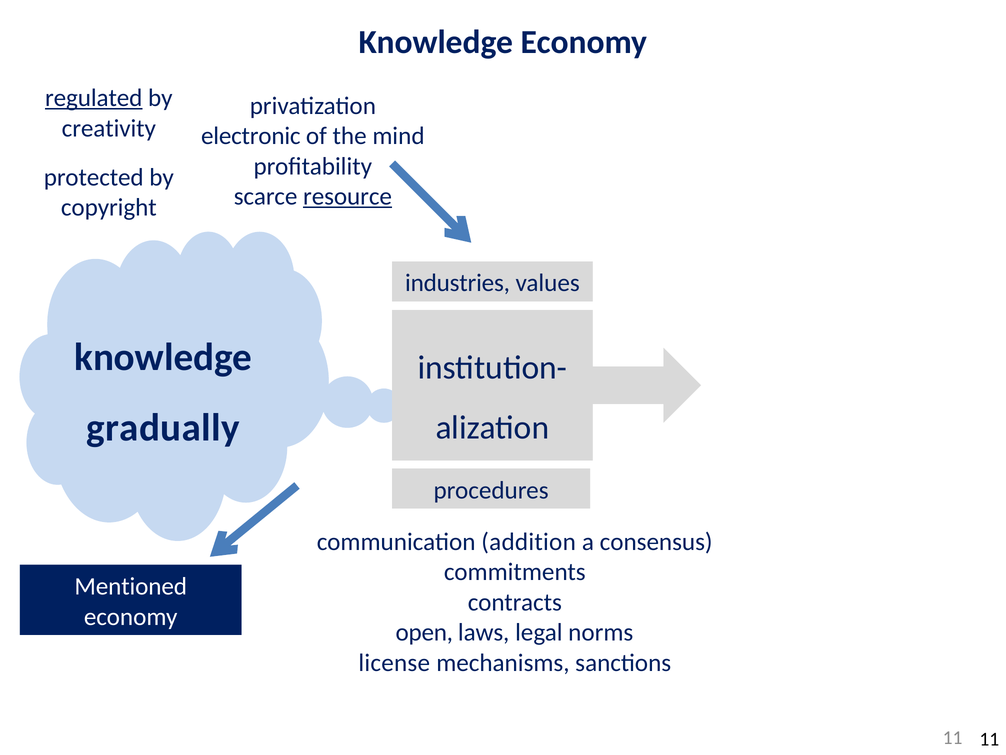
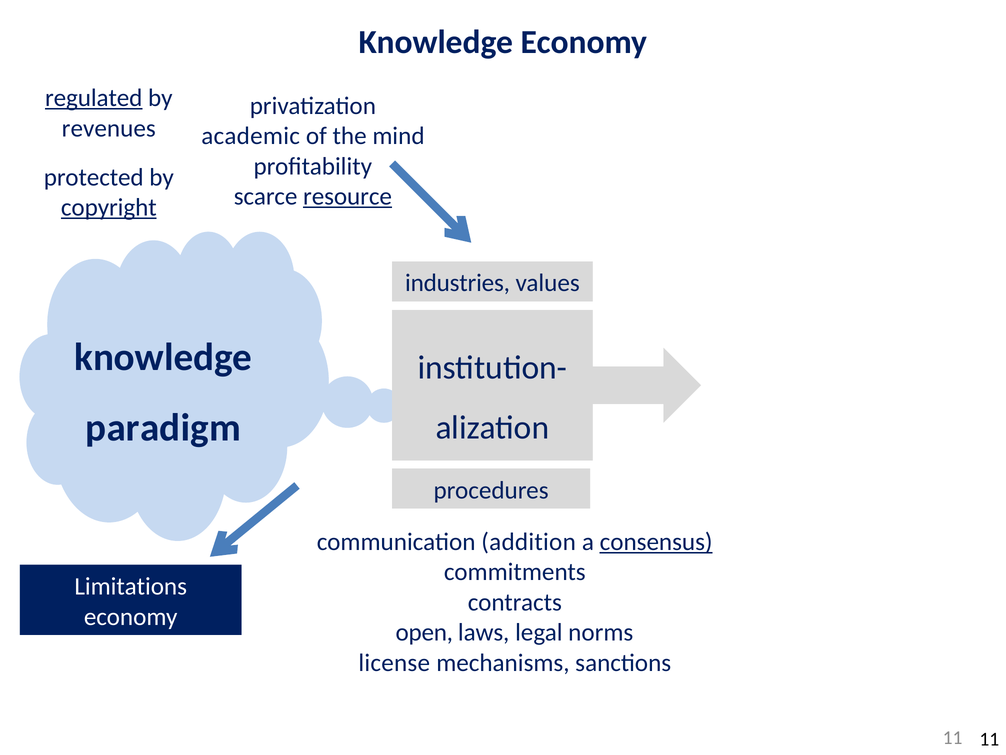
creativity: creativity -> revenues (109, 128)
electronic: electronic -> academic (251, 136)
copyright underline: none -> present (109, 207)
gradually: gradually -> paradigm (163, 428)
consensus underline: none -> present (656, 542)
Mentioned: Mentioned -> Limitations (131, 586)
